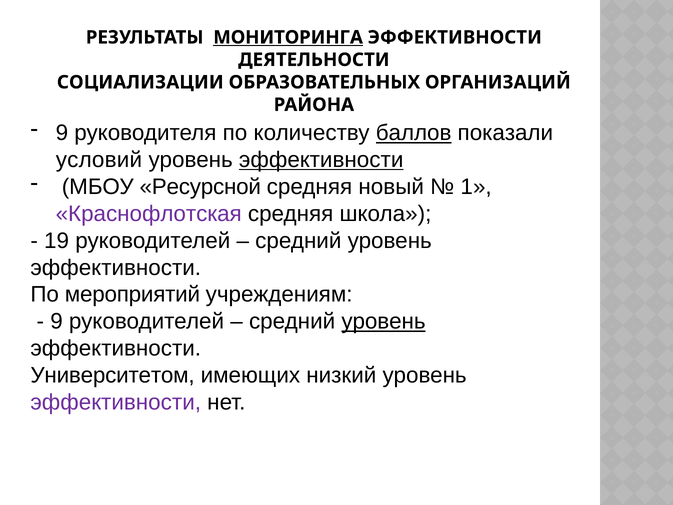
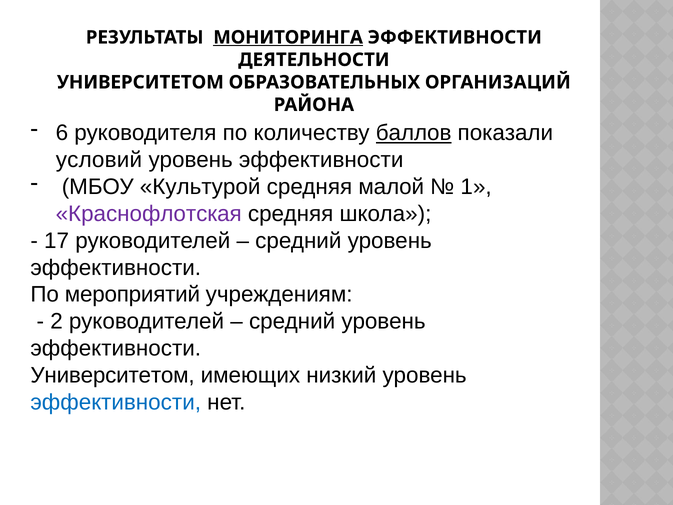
СОЦИАЛИЗАЦИИ: СОЦИАЛИЗАЦИИ -> УНИВЕРСИТЕТОМ (140, 82)
9: 9 -> 6 (62, 133)
эффективности underline: present -> none (321, 160)
Ресурсной: Ресурсной -> Культурой (200, 187)
новый: новый -> малой (391, 187)
19: 19 -> 17 (57, 241)
9: 9 -> 2 (56, 321)
уровень underline: present -> none (383, 321)
эффективности colour: purple -> blue (116, 402)
